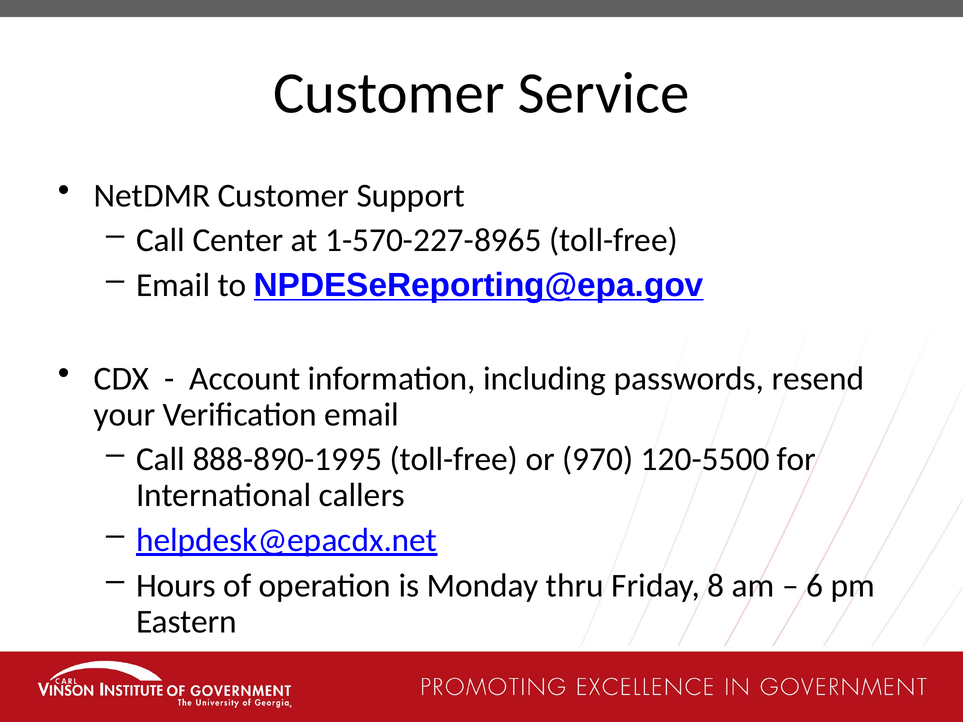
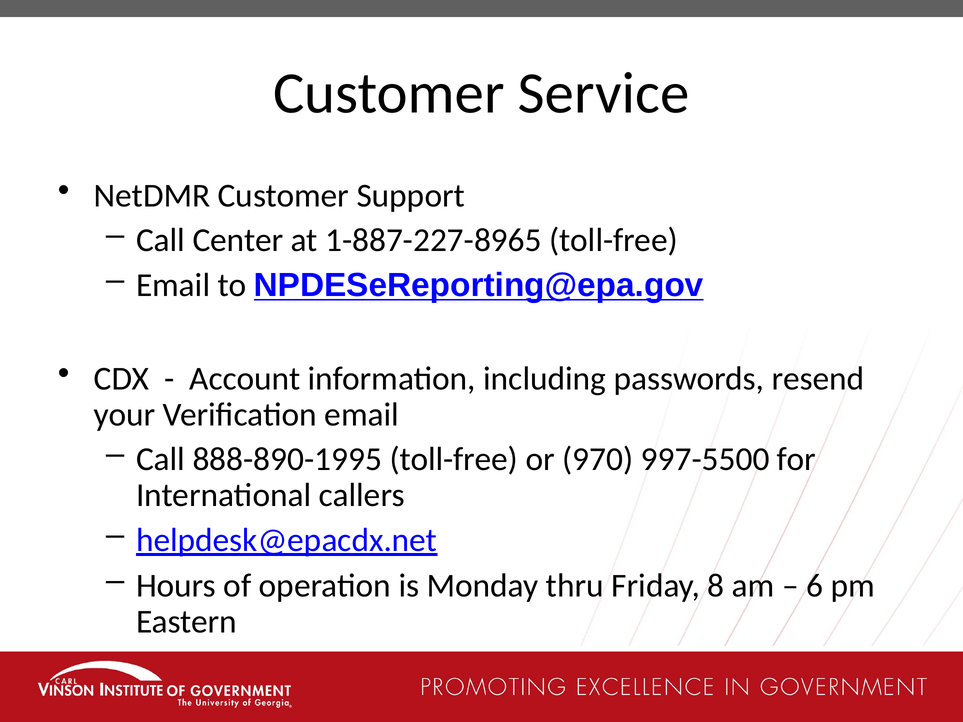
1-570-227-8965: 1-570-227-8965 -> 1-887-227-8965 (433, 240)
120-5500: 120-5500 -> 997-5500 (705, 460)
